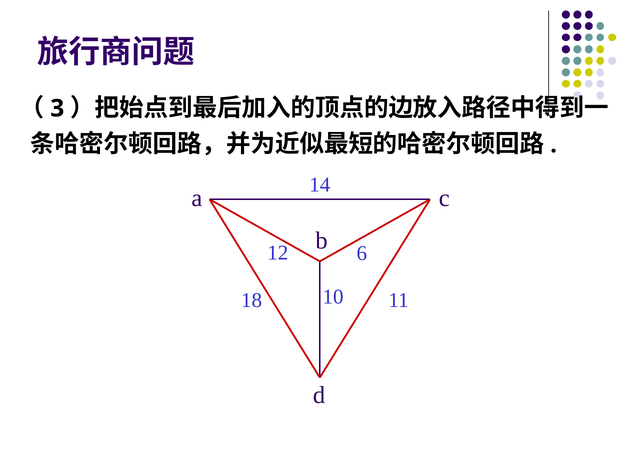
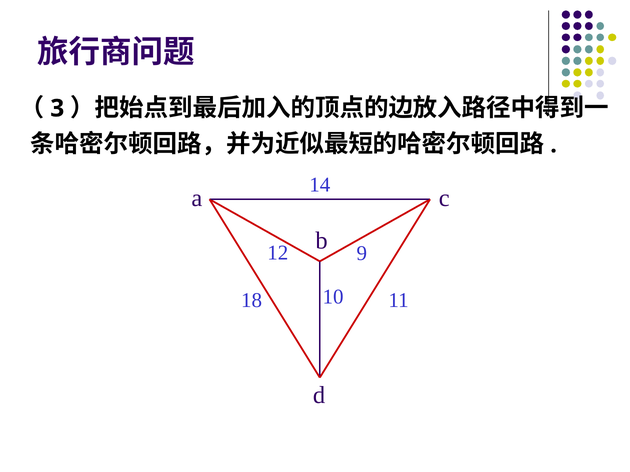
6: 6 -> 9 (362, 254)
